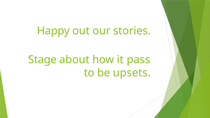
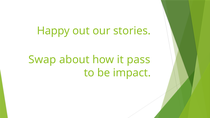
Stage: Stage -> Swap (42, 60)
upsets: upsets -> impact (132, 73)
